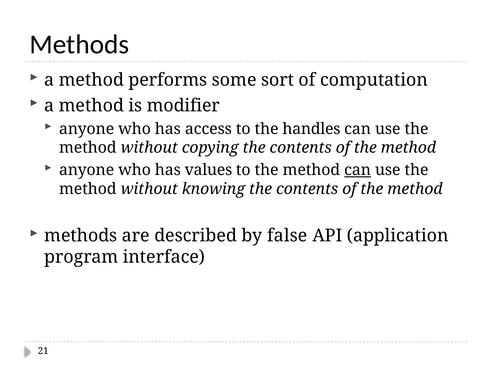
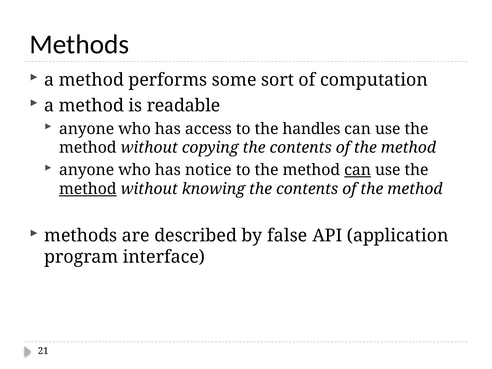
modifier: modifier -> readable (183, 105)
values: values -> notice (208, 170)
method underline: none -> present (88, 189)
